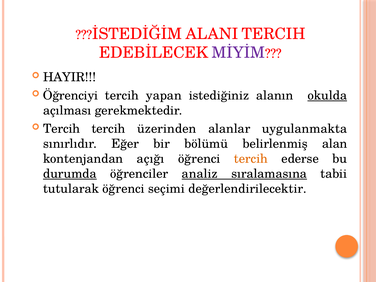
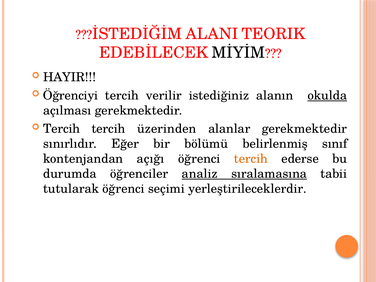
ALANI TERCIH: TERCIH -> TEORIK (273, 34)
MİYİM colour: purple -> black (238, 53)
yapan: yapan -> verilir (164, 95)
alanlar uygulanmakta: uygulanmakta -> gerekmektedir (304, 129)
alan: alan -> sınıf (335, 144)
durumda underline: present -> none (70, 174)
değerlendirilecektir: değerlendirilecektir -> yerleştirileceklerdir (247, 189)
